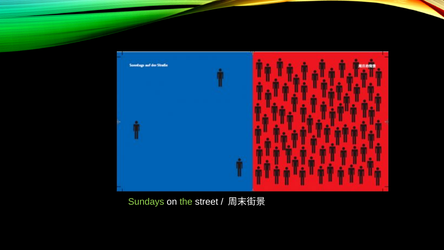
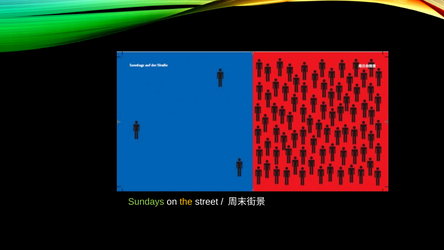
the colour: light green -> yellow (186, 202)
